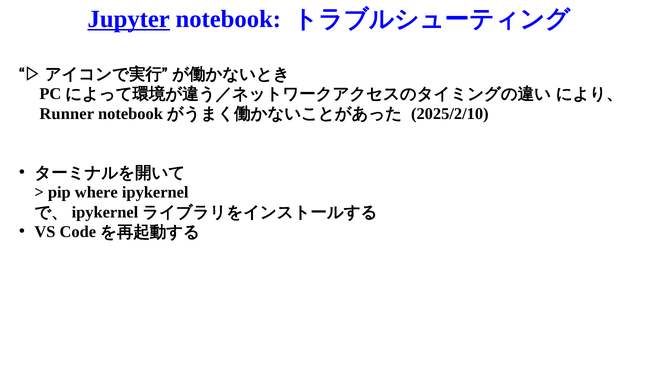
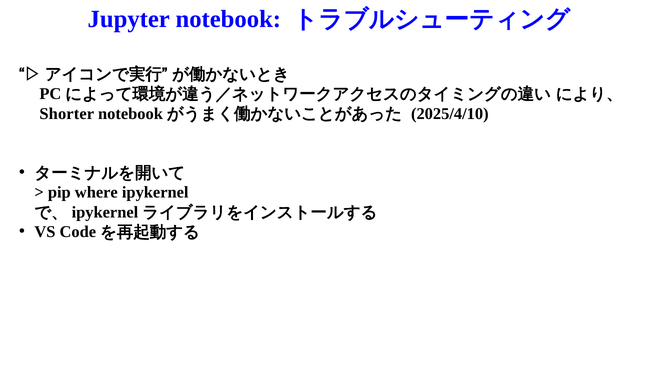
Jupyter underline: present -> none (129, 19)
Runner: Runner -> Shorter (67, 114)
2025/2/10: 2025/2/10 -> 2025/4/10 (450, 114)
